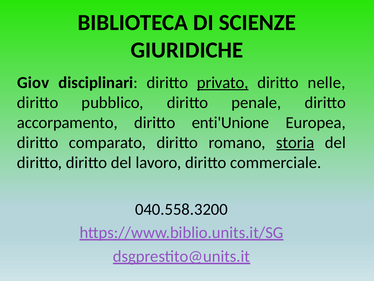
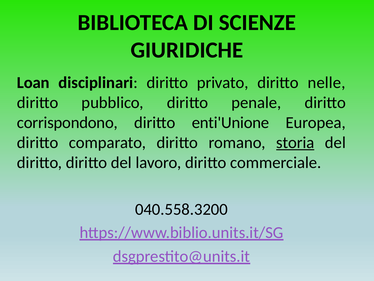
Giov: Giov -> Loan (33, 83)
privato underline: present -> none (223, 83)
accorpamento: accorpamento -> corrispondono (67, 122)
